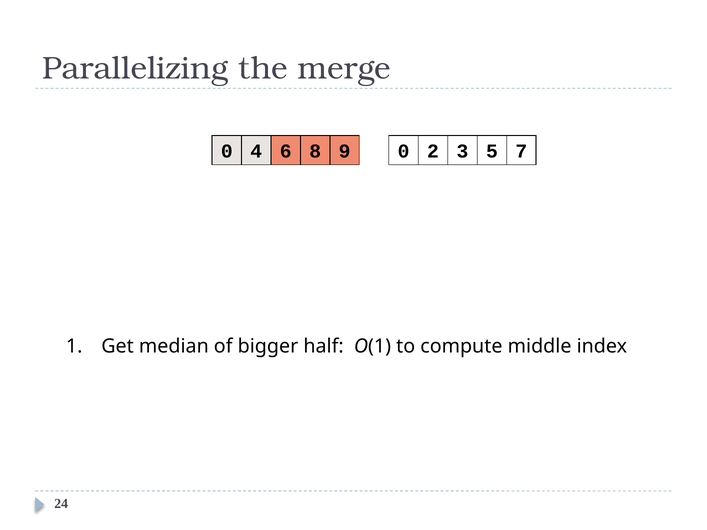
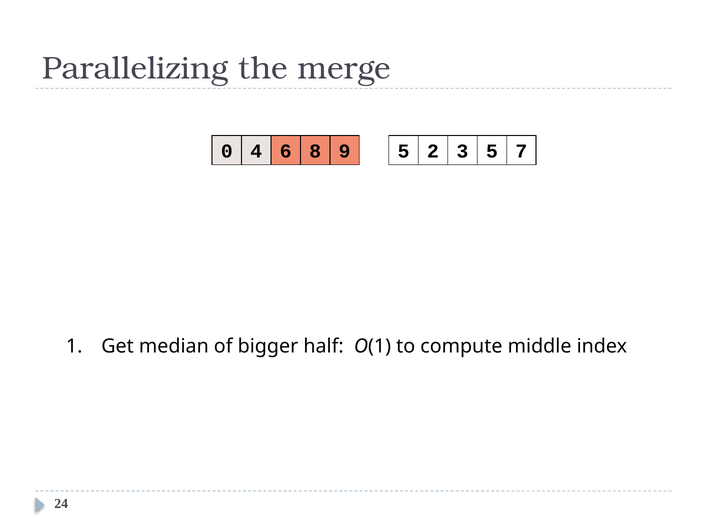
9 0: 0 -> 5 (404, 152)
